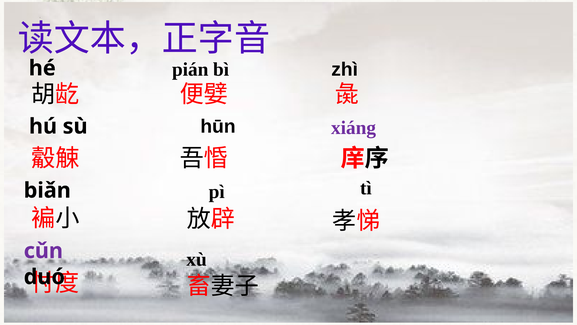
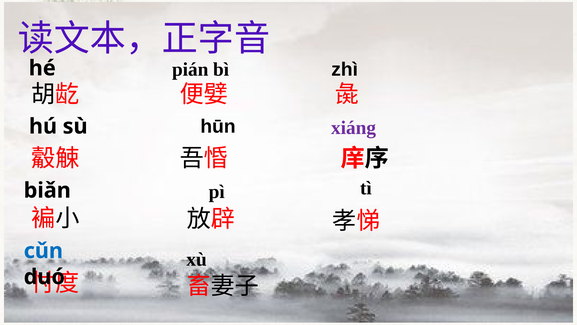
cǔn colour: purple -> blue (43, 251)
